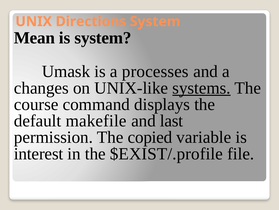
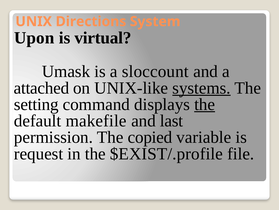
Mean: Mean -> Upon (34, 38)
is system: system -> virtual (103, 38)
processes: processes -> sloccount (155, 71)
changes: changes -> attached (41, 88)
course: course -> setting (36, 104)
the underline: none -> present (205, 104)
interest: interest -> request (39, 153)
